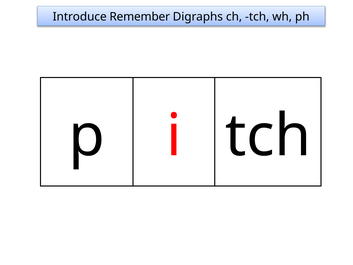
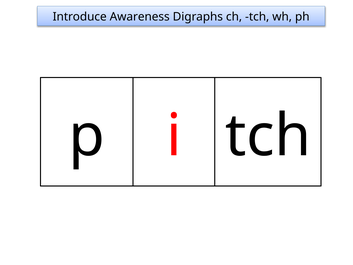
Remember: Remember -> Awareness (140, 17)
